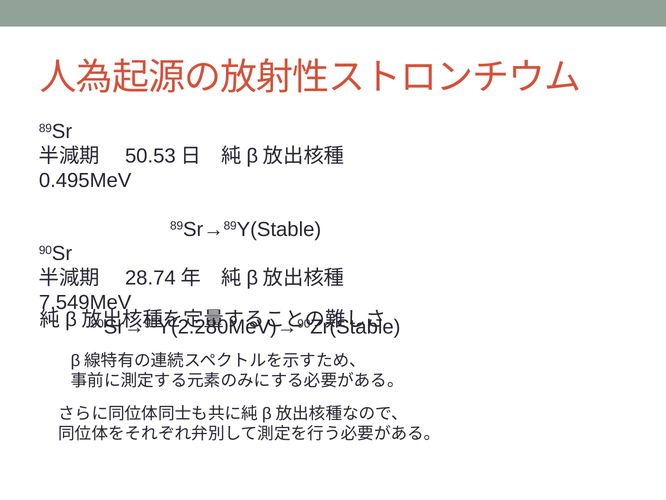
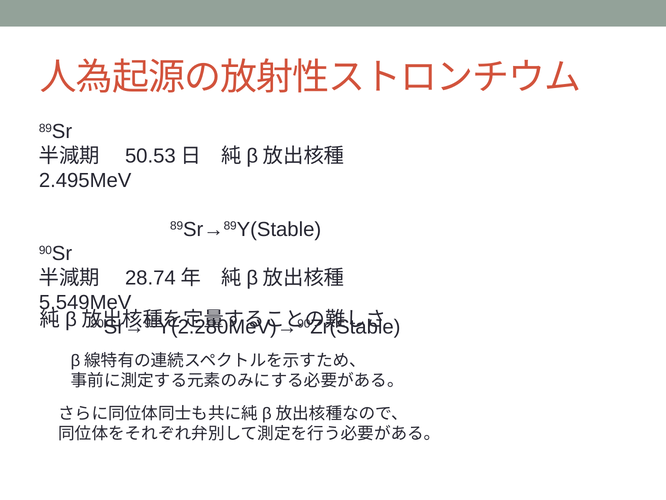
0.495MeV: 0.495MeV -> 2.495MeV (85, 180)
7.549MeV: 7.549MeV -> 5.549MeV (85, 302)
